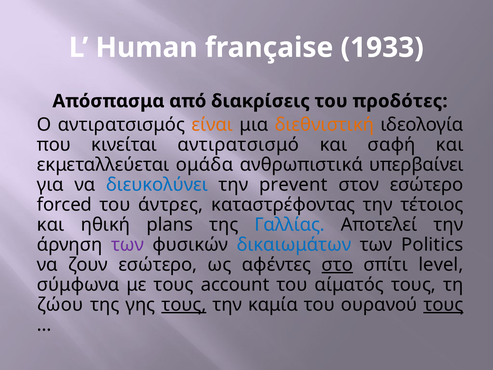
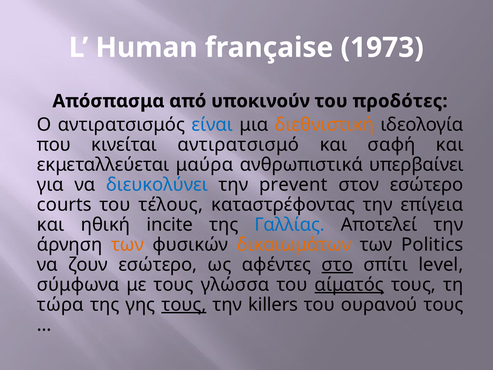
1933: 1933 -> 1973 (382, 48)
διακρίσεις: διακρίσεις -> υποκινούν (261, 101)
είναι colour: orange -> blue (212, 125)
ομάδα: ομάδα -> μαύρα (204, 165)
forced: forced -> courts (64, 205)
άντρες: άντρες -> τέλους (171, 205)
τέτοιος: τέτοιος -> επίγεια (432, 205)
plans: plans -> incite (170, 224)
των colour: purple -> orange (128, 244)
δικαιωμάτων colour: blue -> orange (294, 244)
account: account -> γλώσσα (235, 284)
αίματός underline: none -> present (349, 284)
ζώου: ζώου -> τώρα (60, 304)
καμία: καμία -> killers (273, 304)
τους underline: present -> none (443, 304)
